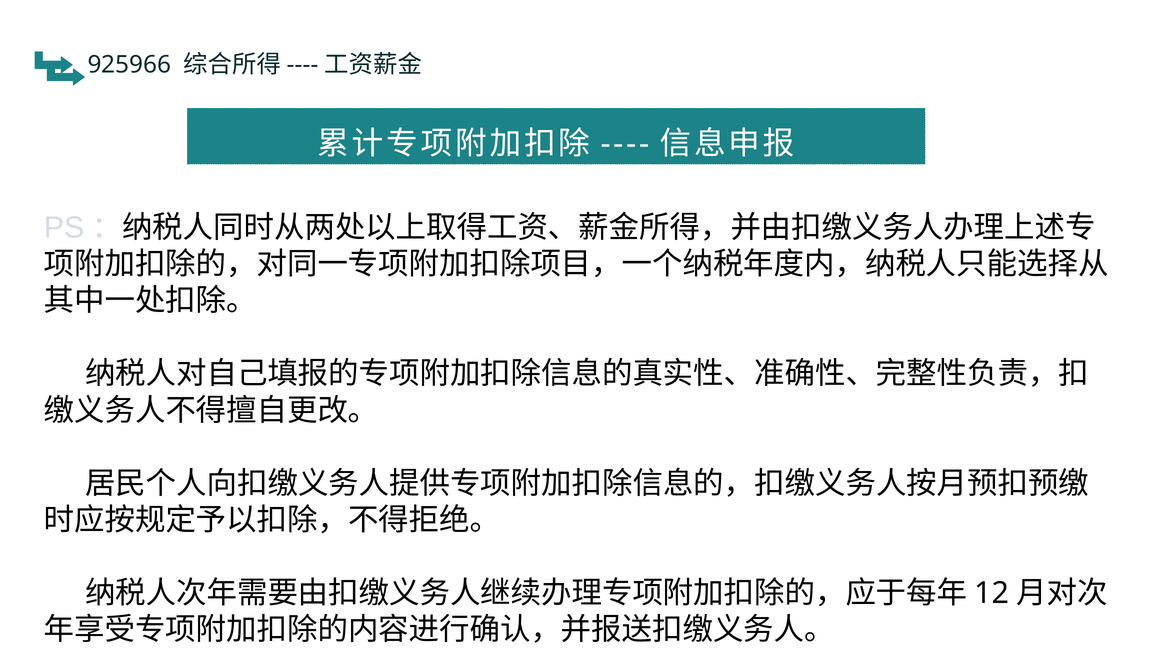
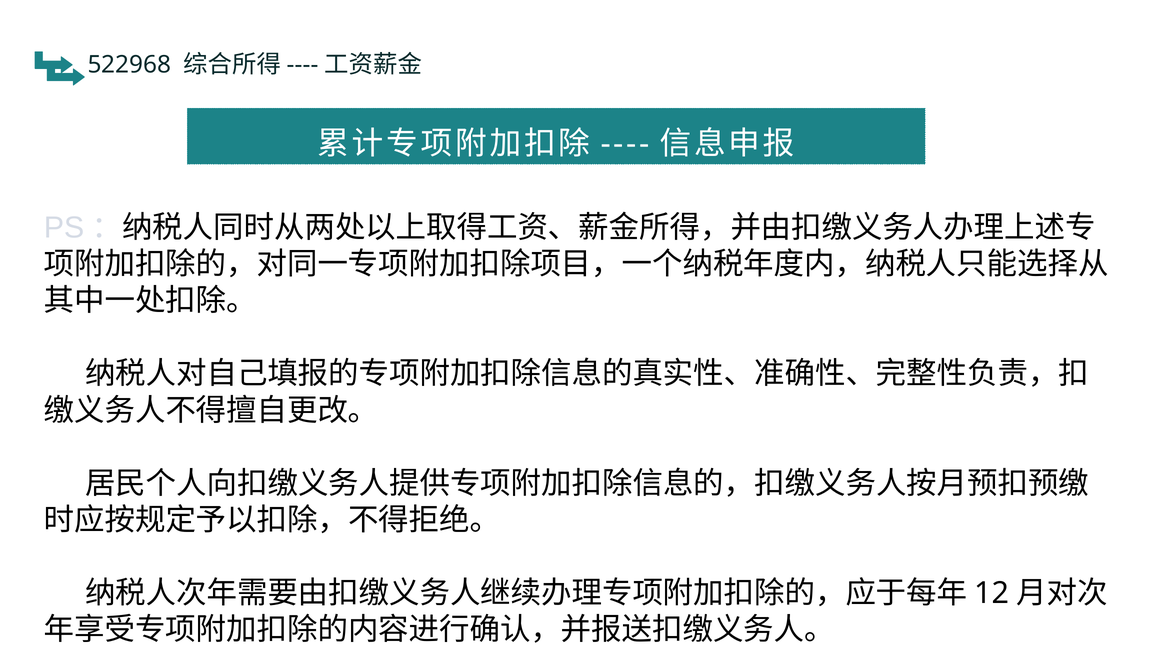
925966: 925966 -> 522968 (129, 65)
